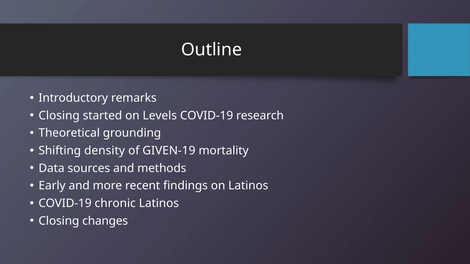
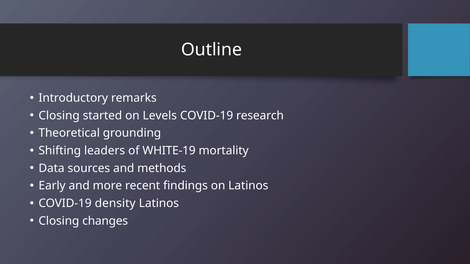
density: density -> leaders (105, 151)
GIVEN-19: GIVEN-19 -> WHITE-19 (169, 151)
chronic: chronic -> density (115, 204)
